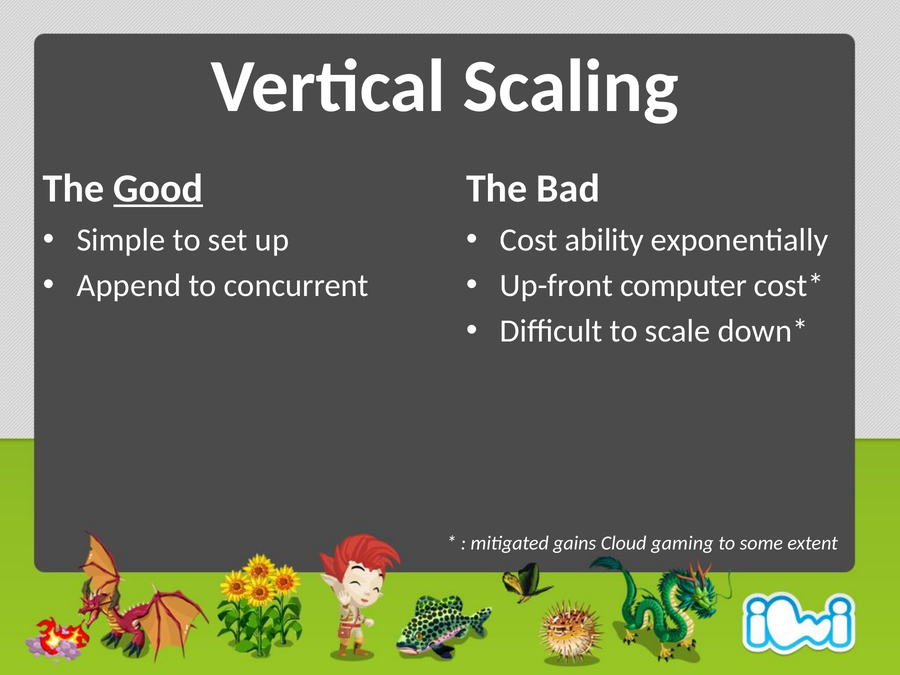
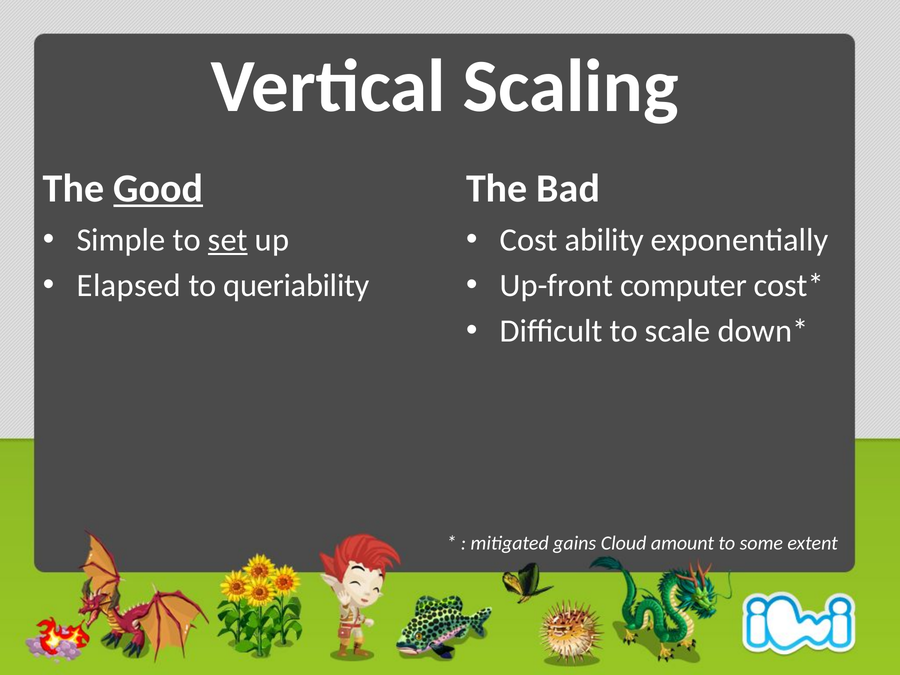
set underline: none -> present (228, 240)
Append: Append -> Elapsed (129, 286)
concurrent: concurrent -> queriability (296, 286)
gaming: gaming -> amount (683, 543)
